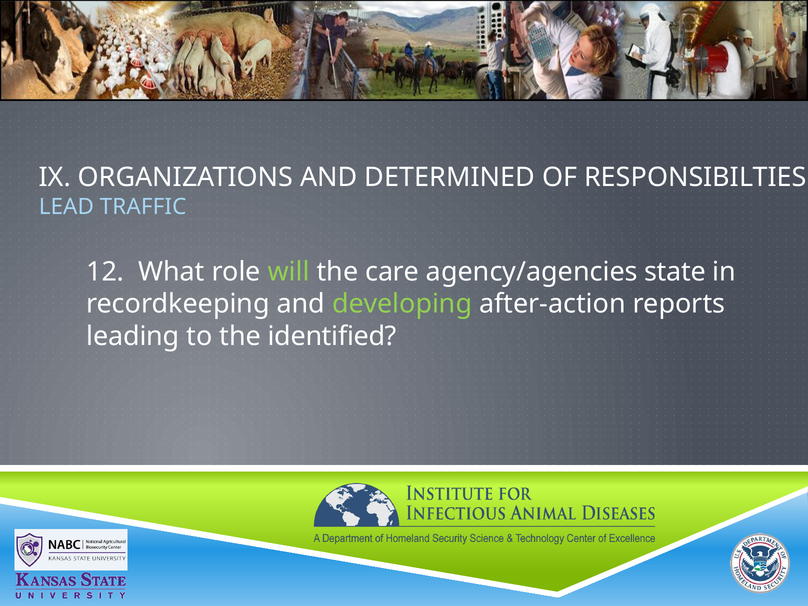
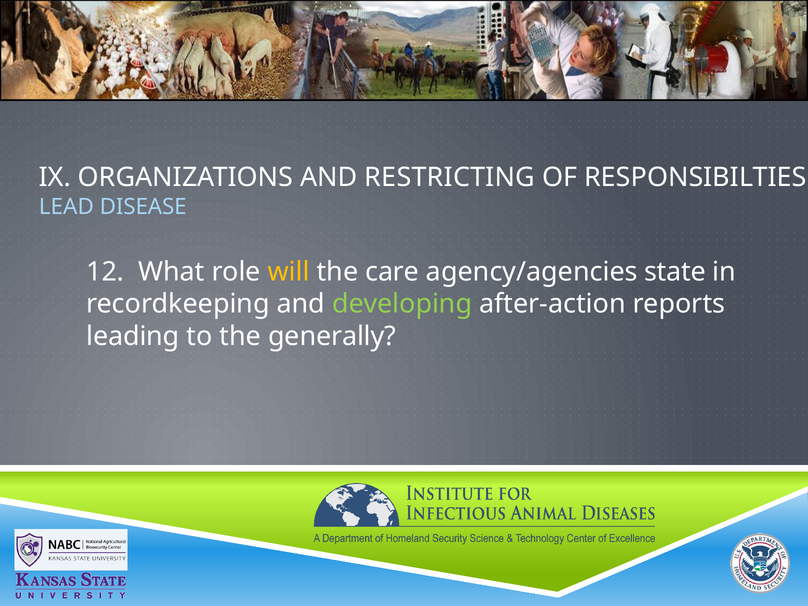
DETERMINED: DETERMINED -> RESTRICTING (450, 177)
TRAFFIC: TRAFFIC -> DISEASE (143, 207)
will colour: light green -> yellow (289, 272)
identified: identified -> generally (332, 336)
